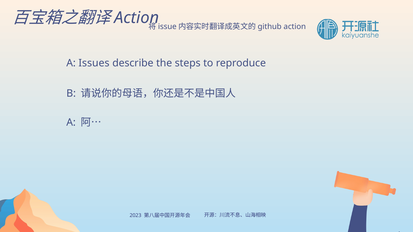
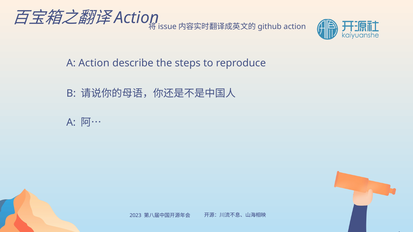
A Issues: Issues -> Action (94, 63)
